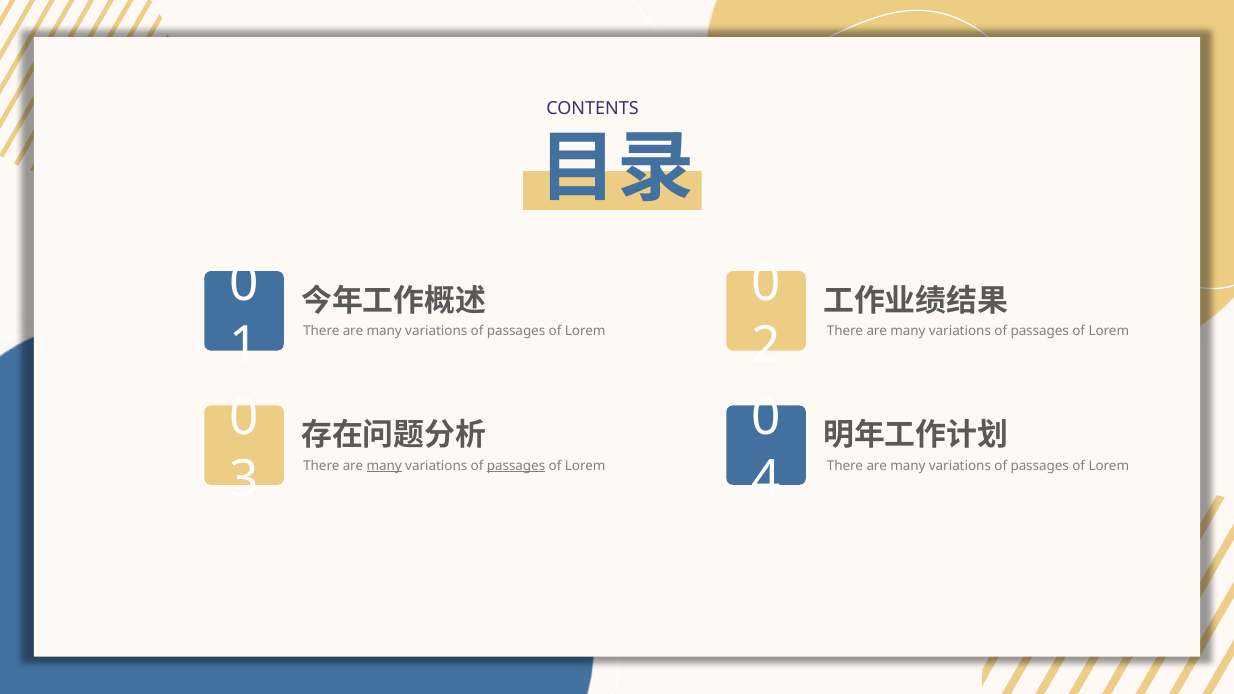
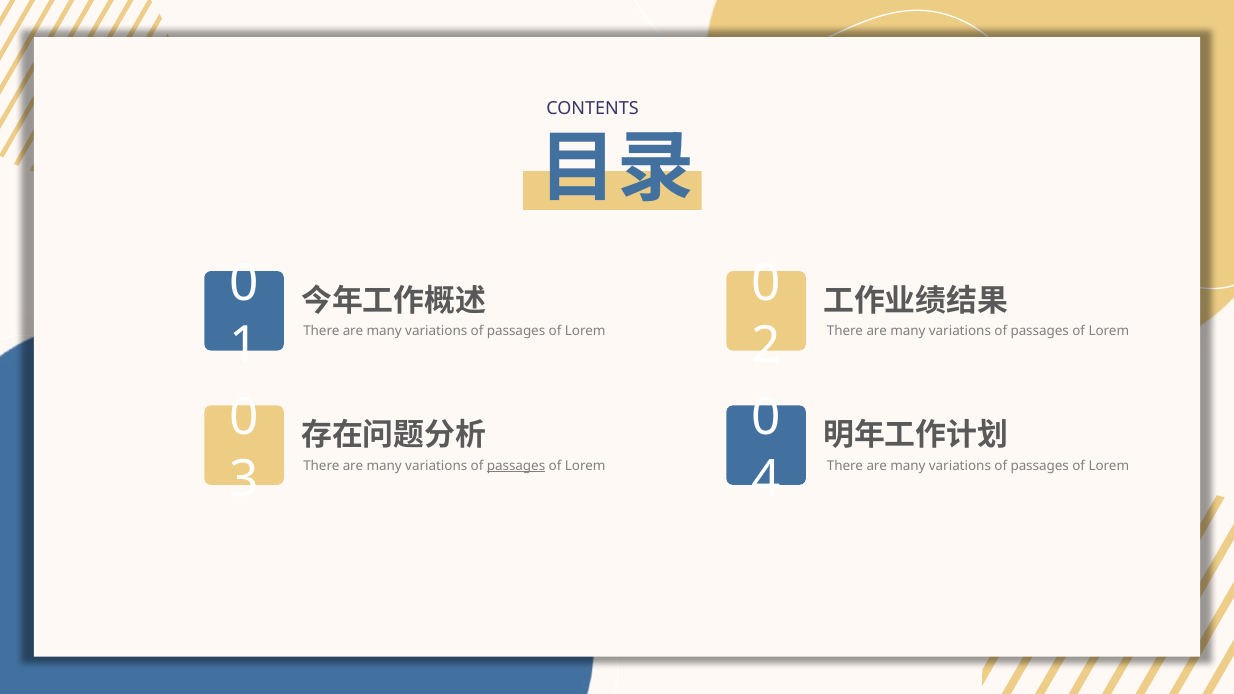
many underline: present -> none (384, 466)
